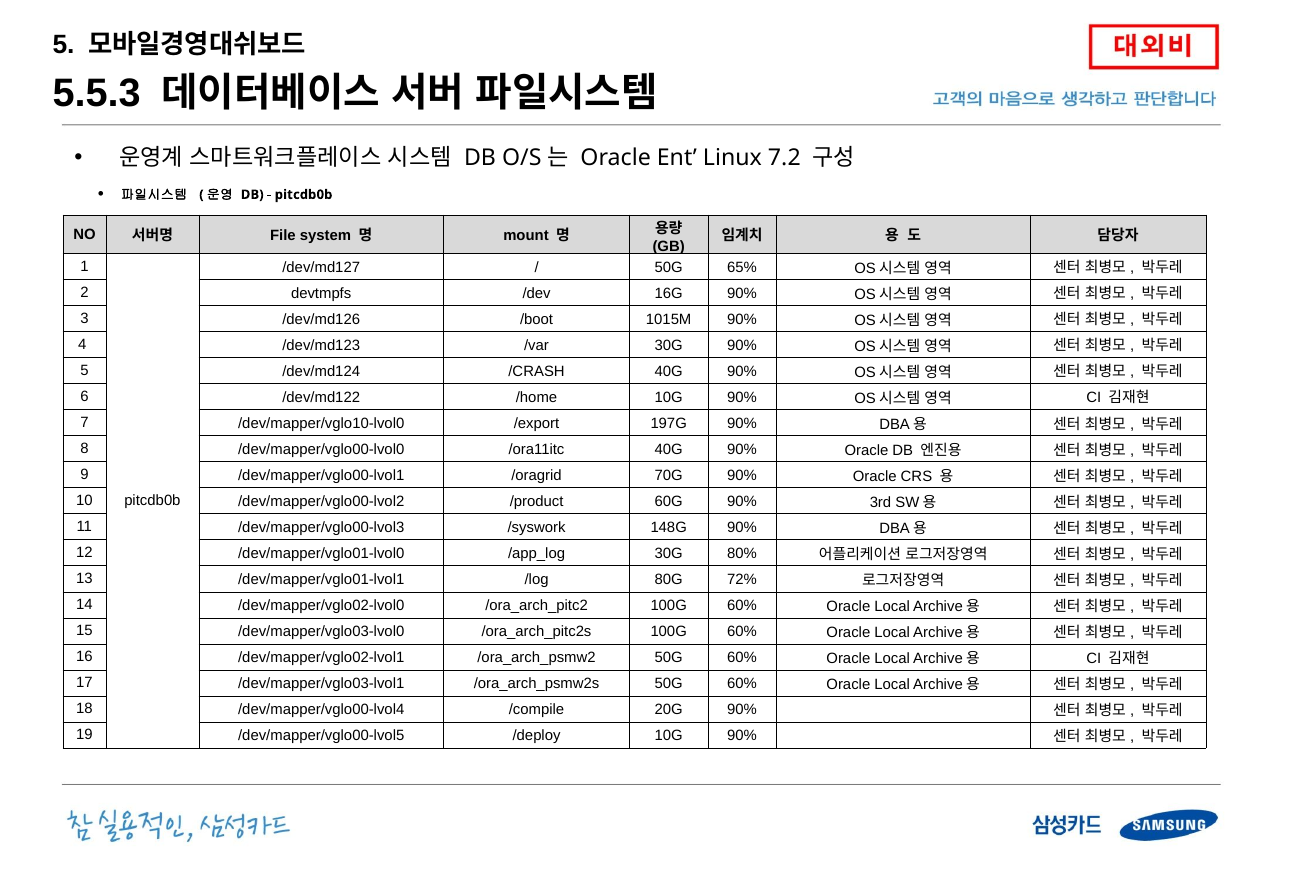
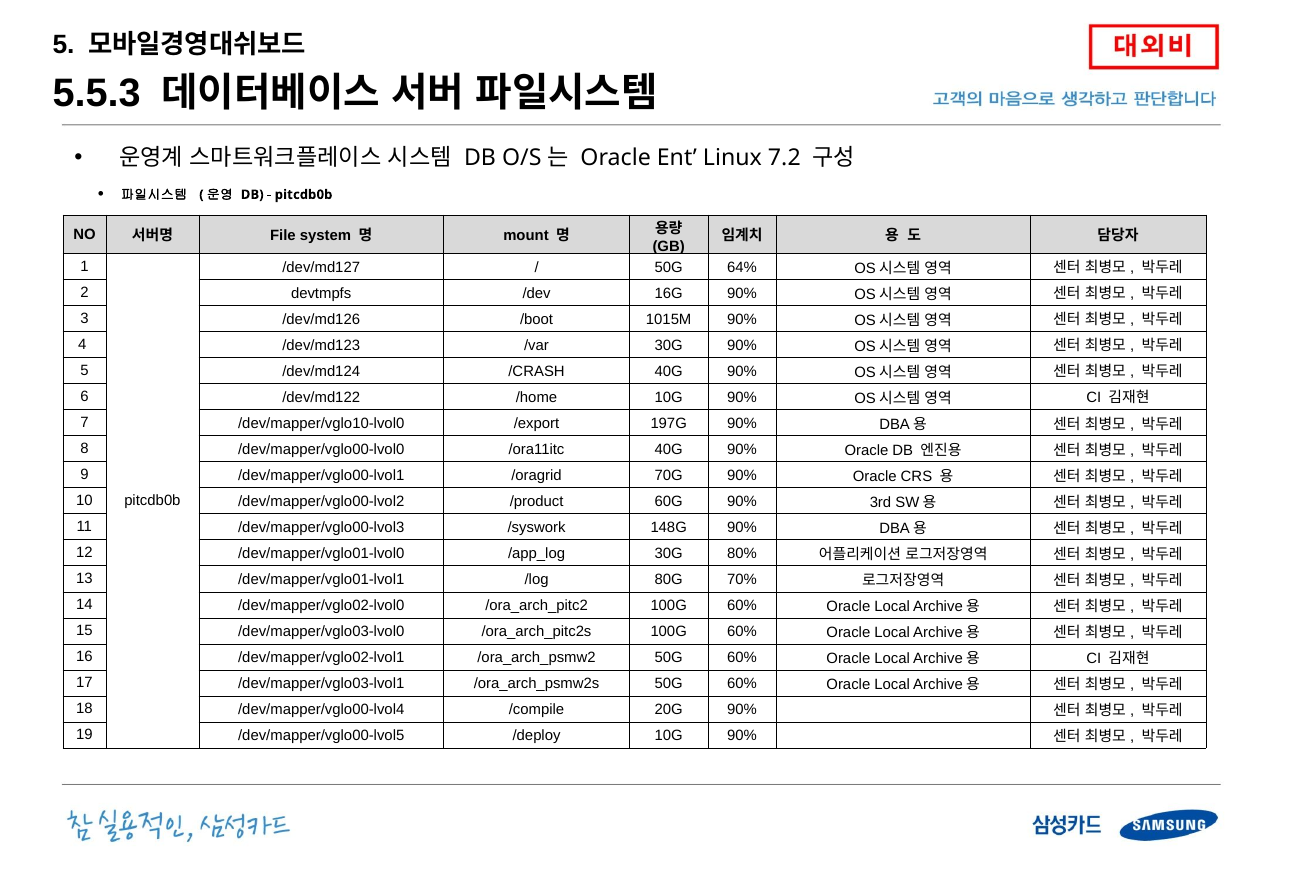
65%: 65% -> 64% (742, 267)
72%: 72% -> 70% (742, 579)
